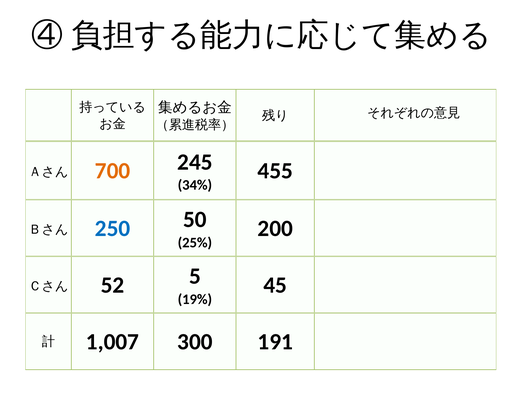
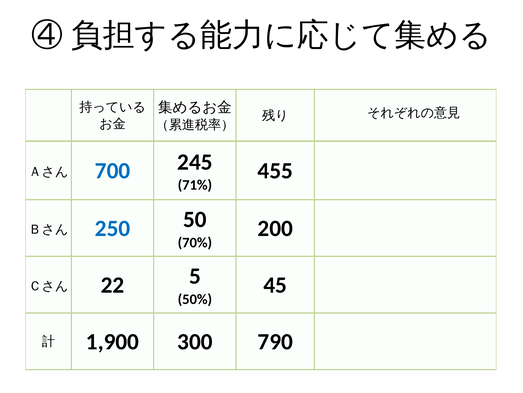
700 colour: orange -> blue (113, 171)
34%: 34% -> 71% (195, 185)
25%: 25% -> 70% (195, 242)
52: 52 -> 22 (113, 285)
19%: 19% -> 50% (195, 299)
1,007: 1,007 -> 1,900 (113, 341)
191: 191 -> 790 (275, 341)
